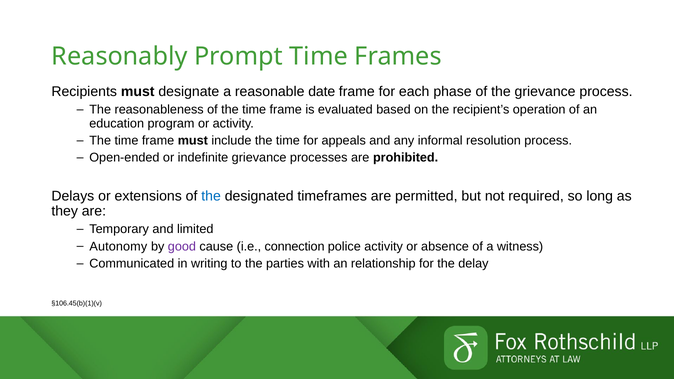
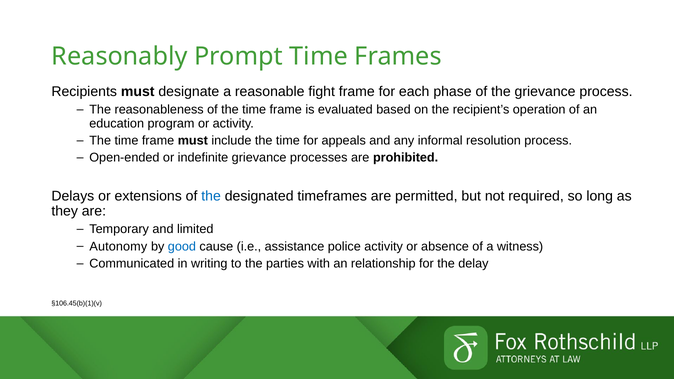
date: date -> fight (322, 92)
good colour: purple -> blue (182, 247)
connection: connection -> assistance (294, 247)
